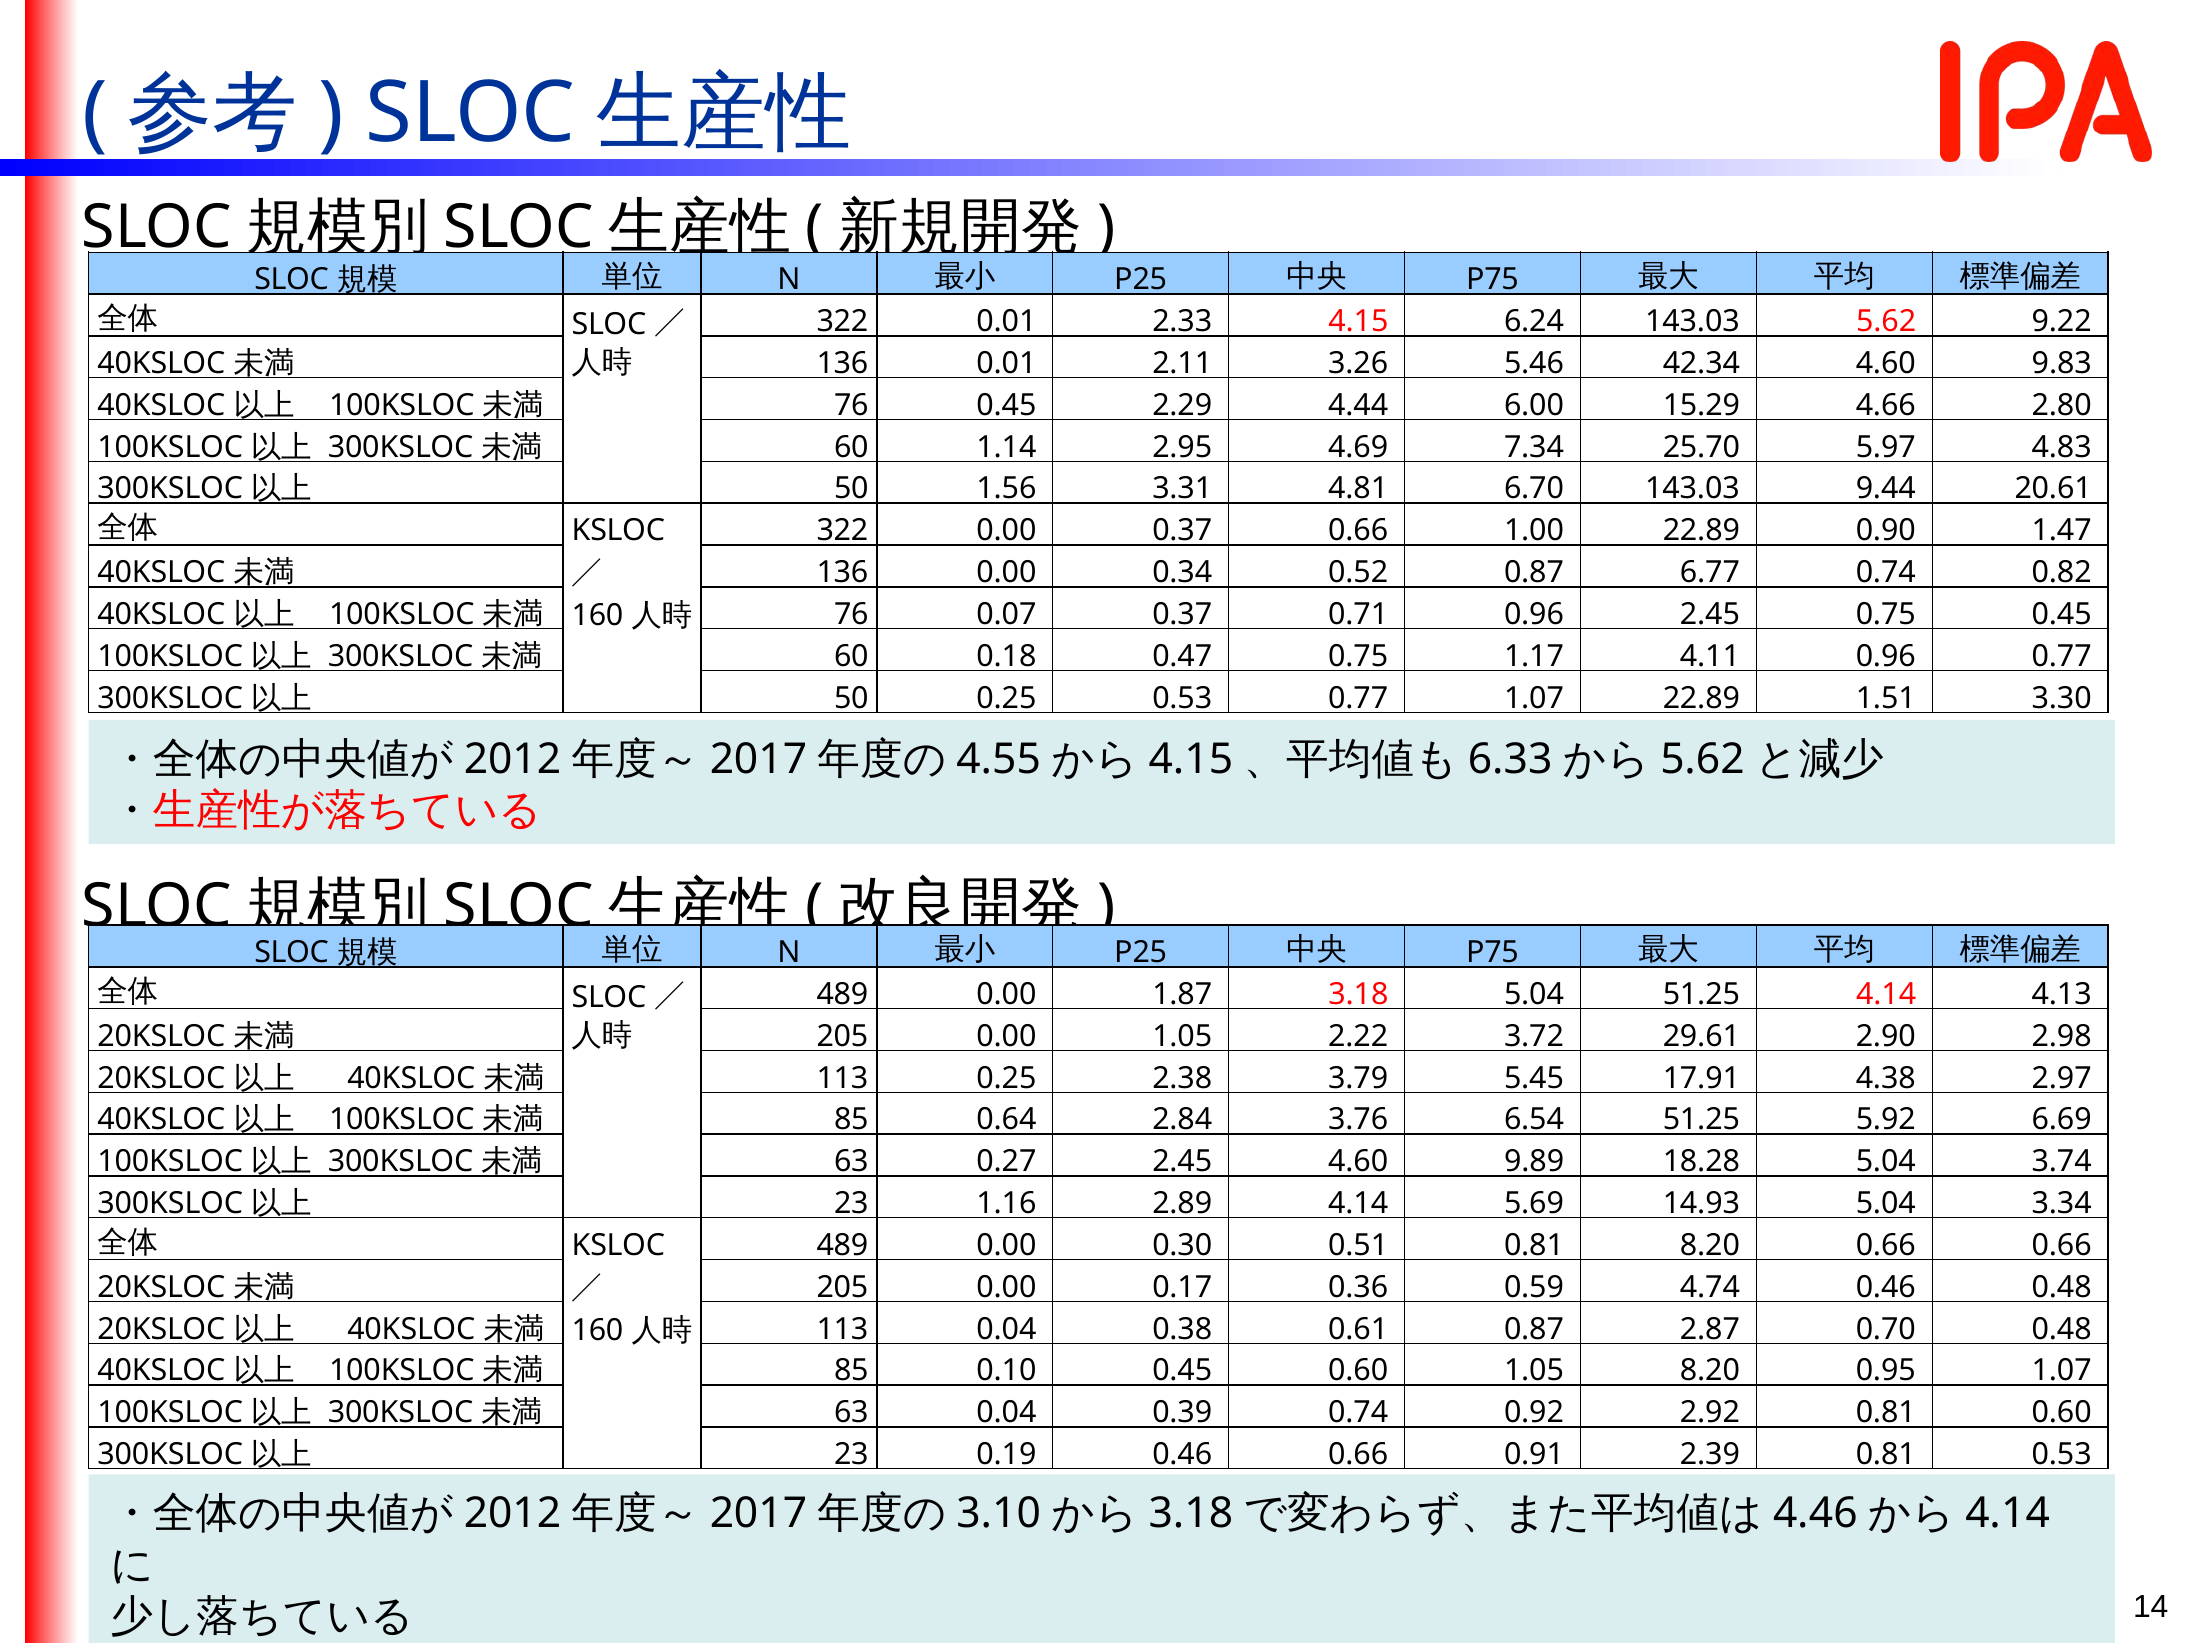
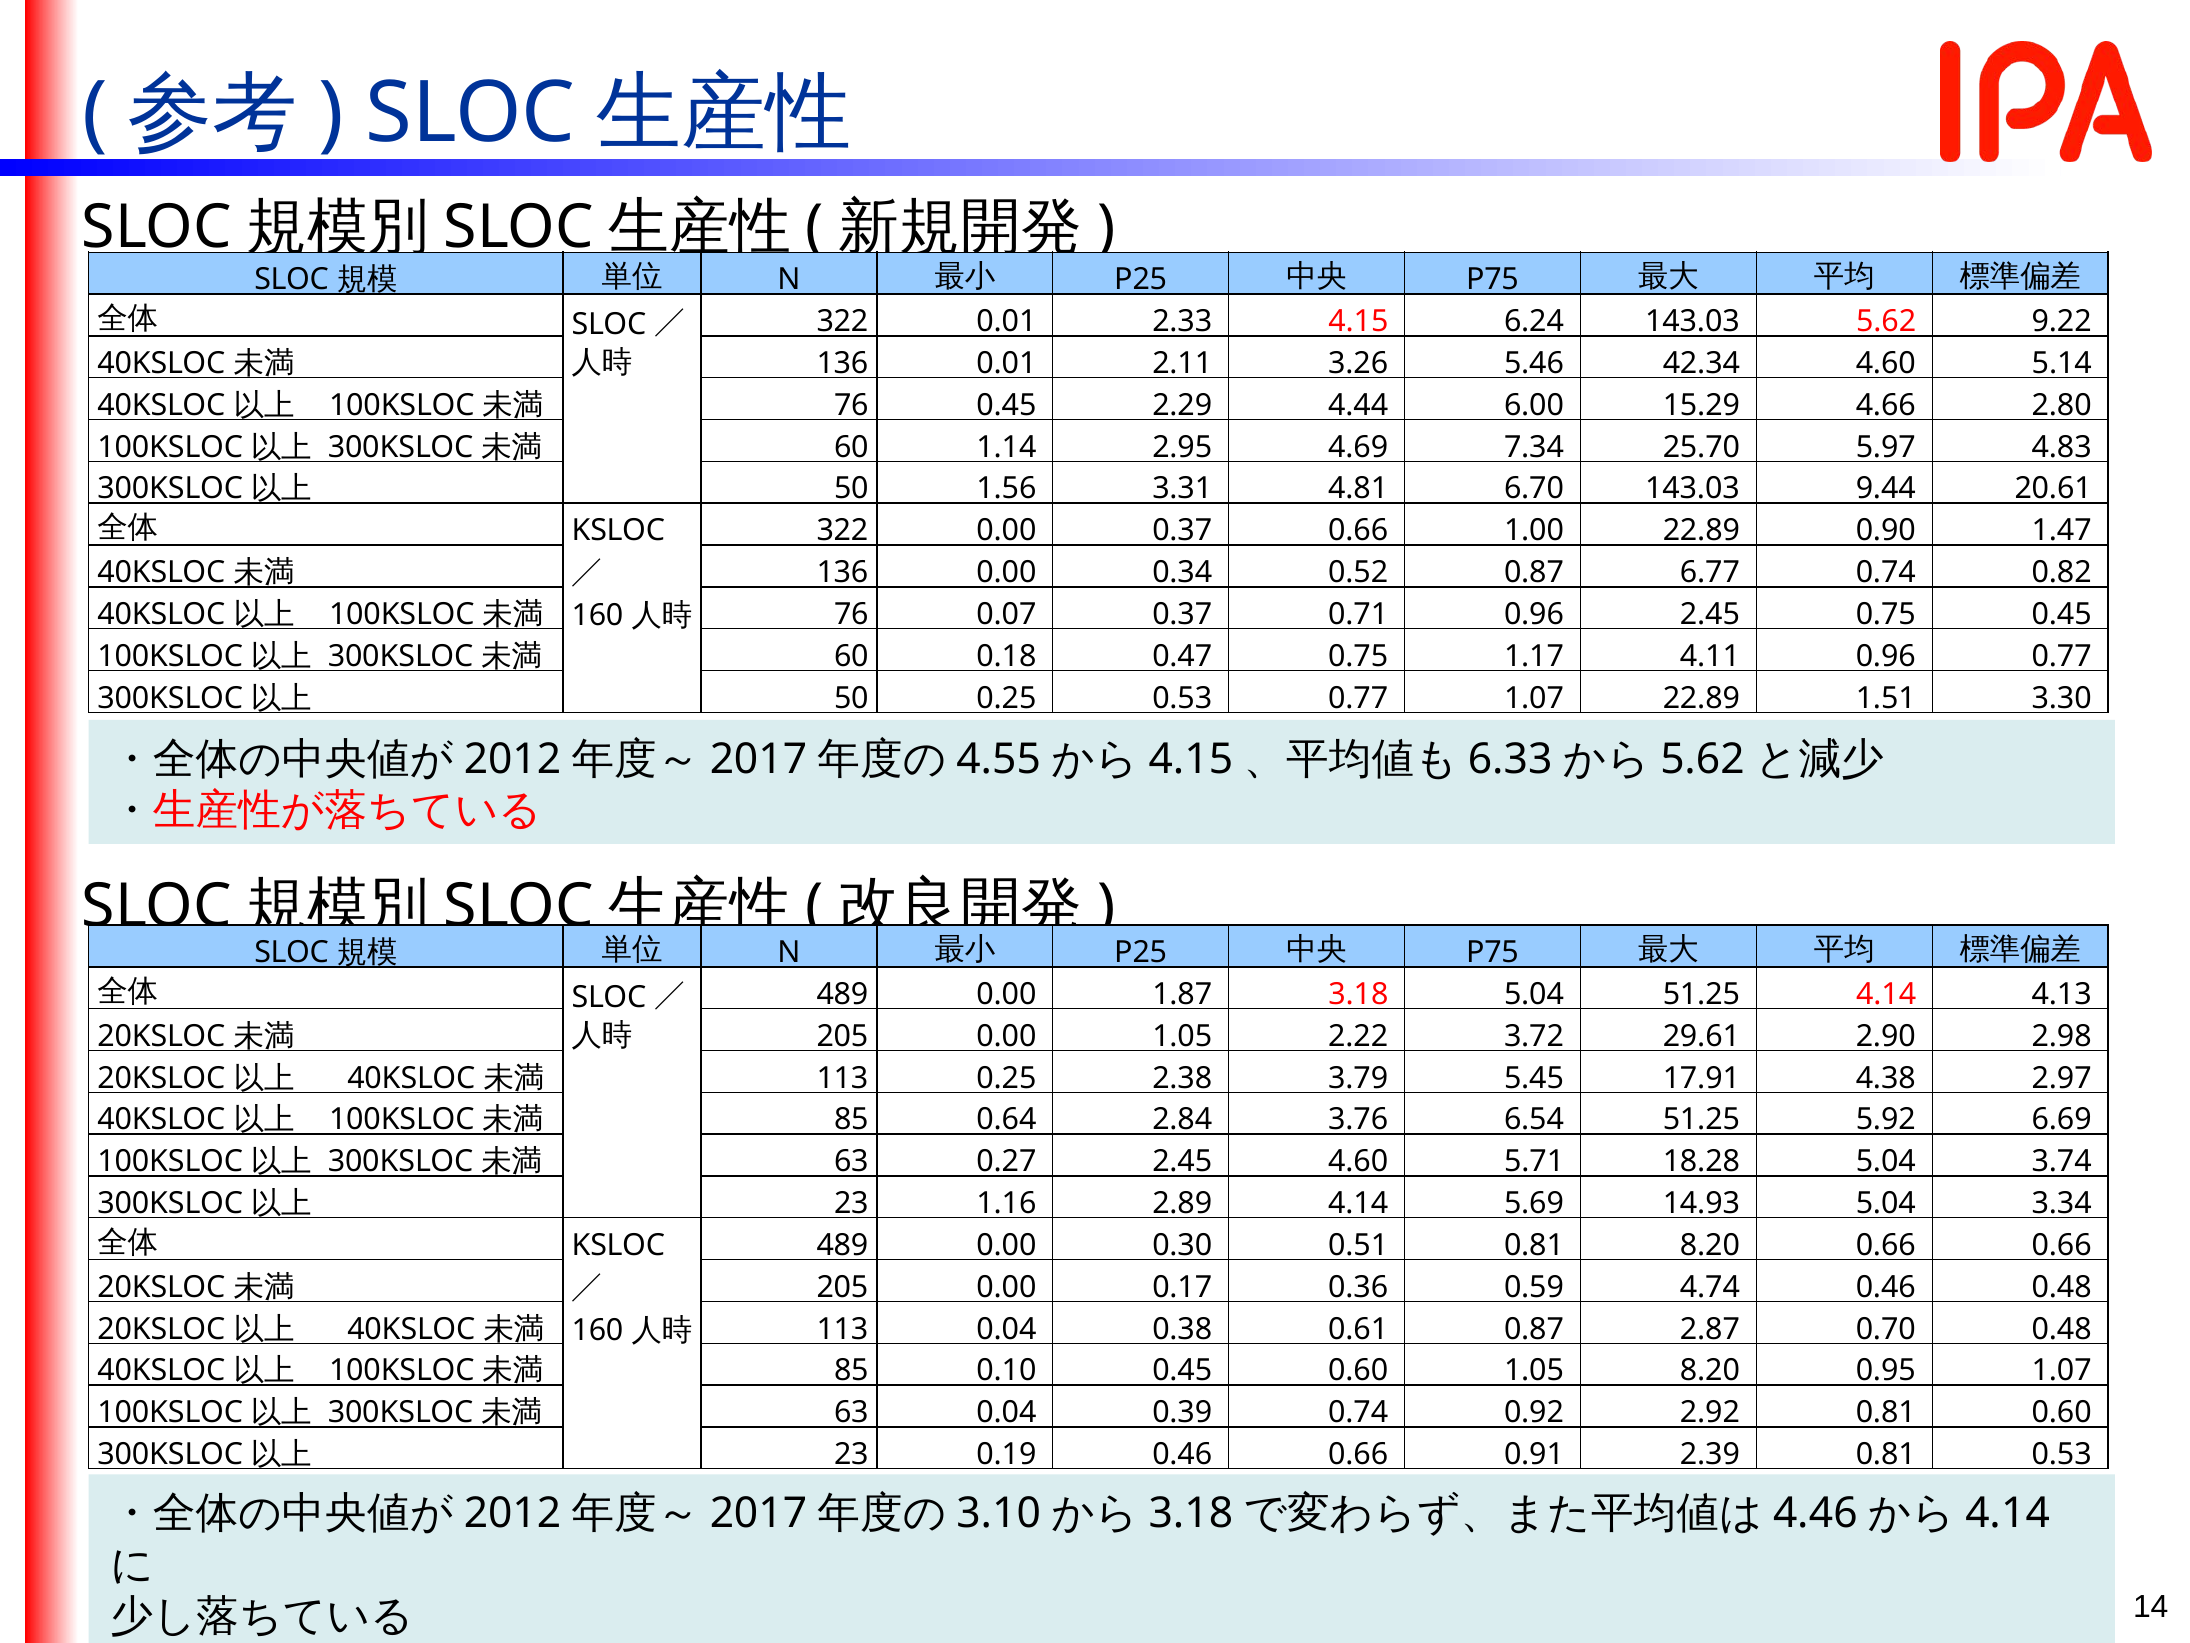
9.83: 9.83 -> 5.14 (2062, 363)
9.89: 9.89 -> 5.71 (1534, 1161)
